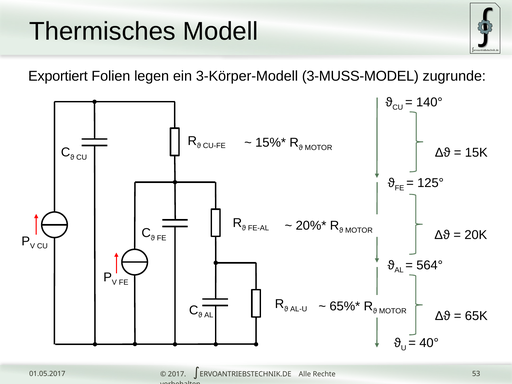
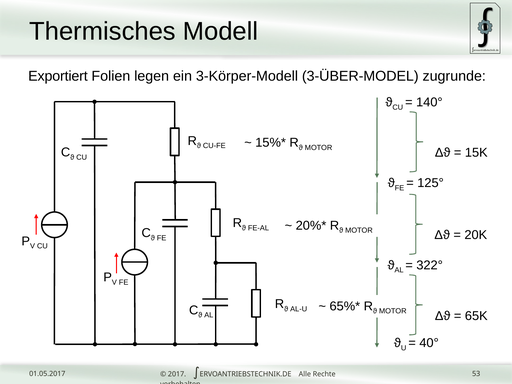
3-MUSS-MODEL: 3-MUSS-MODEL -> 3-ÜBER-MODEL (360, 76)
564°: 564° -> 322° (430, 265)
